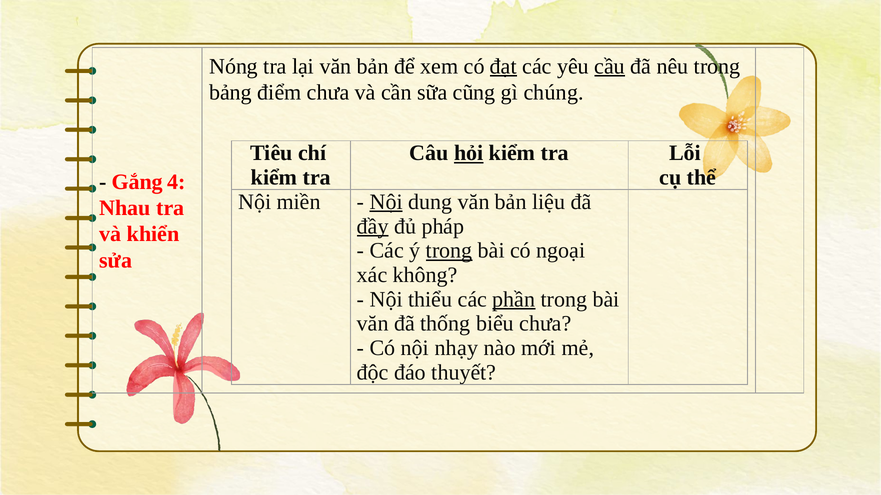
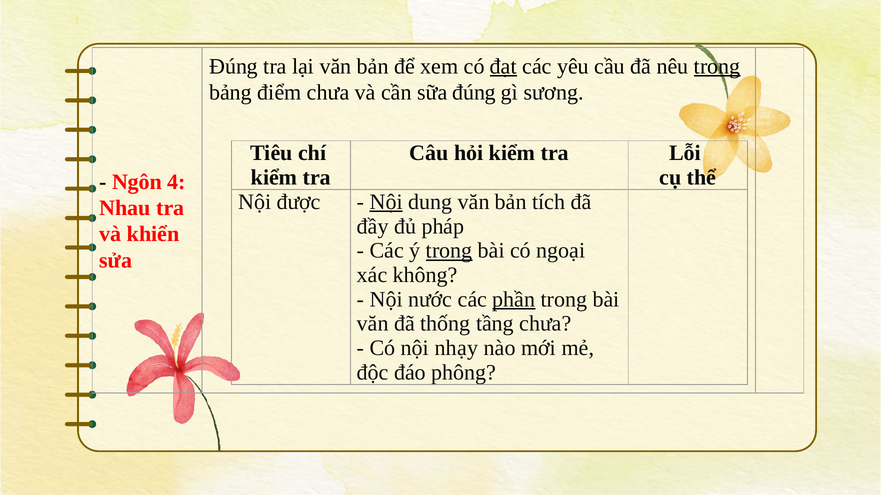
Nóng: Nóng -> Đúng (234, 66)
cầu underline: present -> none (610, 66)
trong underline: none -> present (717, 66)
sữa cũng: cũng -> đúng (474, 92)
chúng: chúng -> sương (554, 92)
hỏi underline: present -> none (469, 153)
Gắng: Gắng -> Ngôn (137, 182)
miền: miền -> được (299, 202)
liệu: liệu -> tích (549, 202)
đầy underline: present -> none (373, 227)
thiểu: thiểu -> nước (430, 300)
biểu: biểu -> tầng (495, 324)
thuyết: thuyết -> phông (464, 373)
